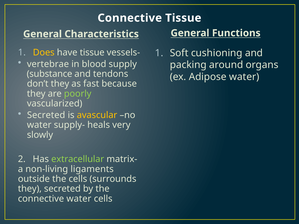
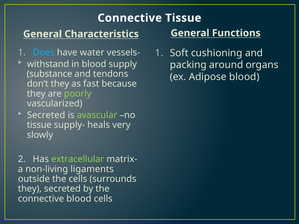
Does colour: yellow -> light blue (44, 52)
have tissue: tissue -> water (92, 52)
vertebrae: vertebrae -> withstand (48, 64)
Adipose water: water -> blood (244, 77)
avascular colour: yellow -> light green (97, 115)
water: water -> tissue (39, 125)
connective water: water -> blood (79, 199)
